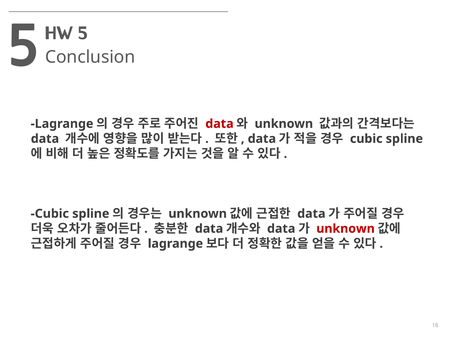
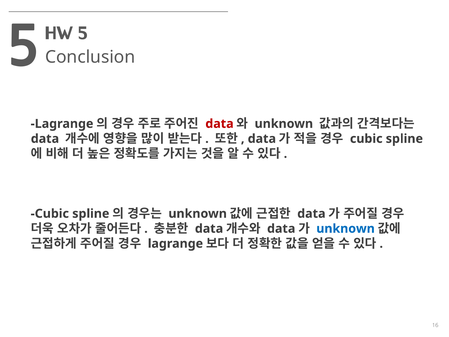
unknown colour: red -> blue (346, 228)
